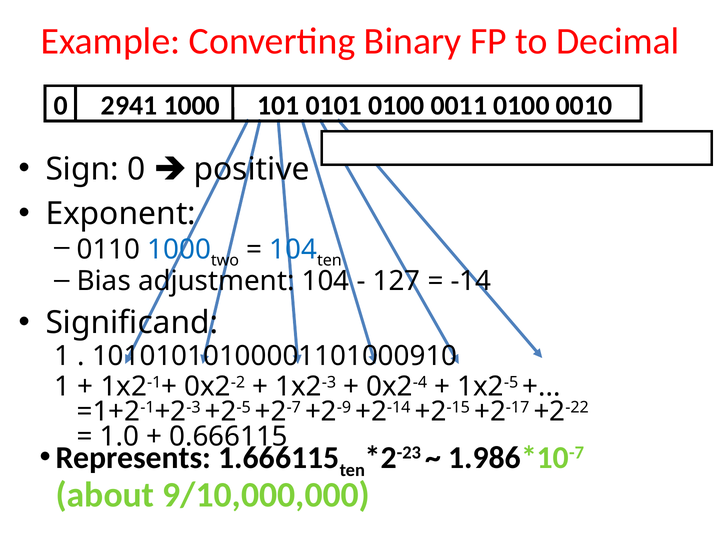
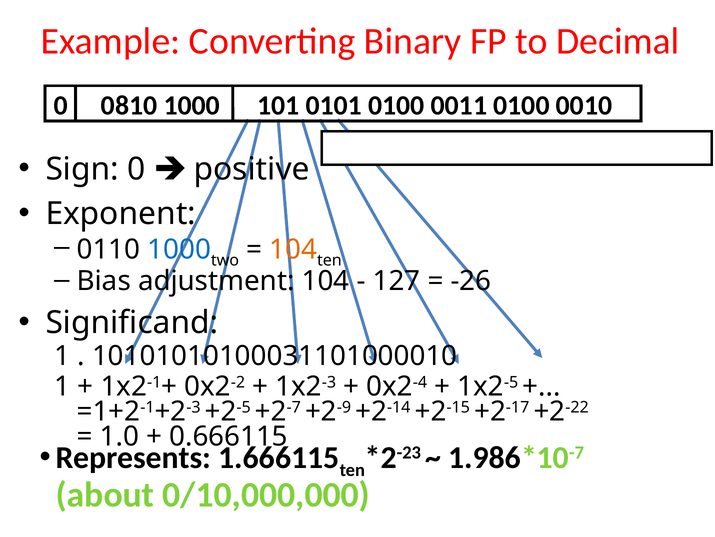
2941: 2941 -> 0810 (129, 106)
104 colour: blue -> orange (293, 249)
-14: -14 -> -26 (471, 281)
10101010100001101000910: 10101010100001101000910 -> 10101010100031101000010 (275, 356)
9/10,000,000: 9/10,000,000 -> 0/10,000,000 (266, 494)
